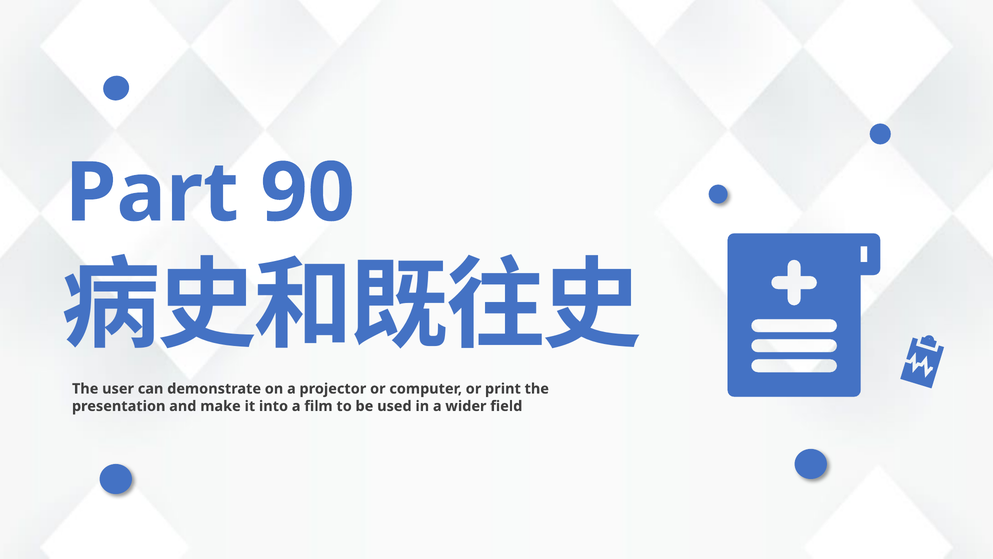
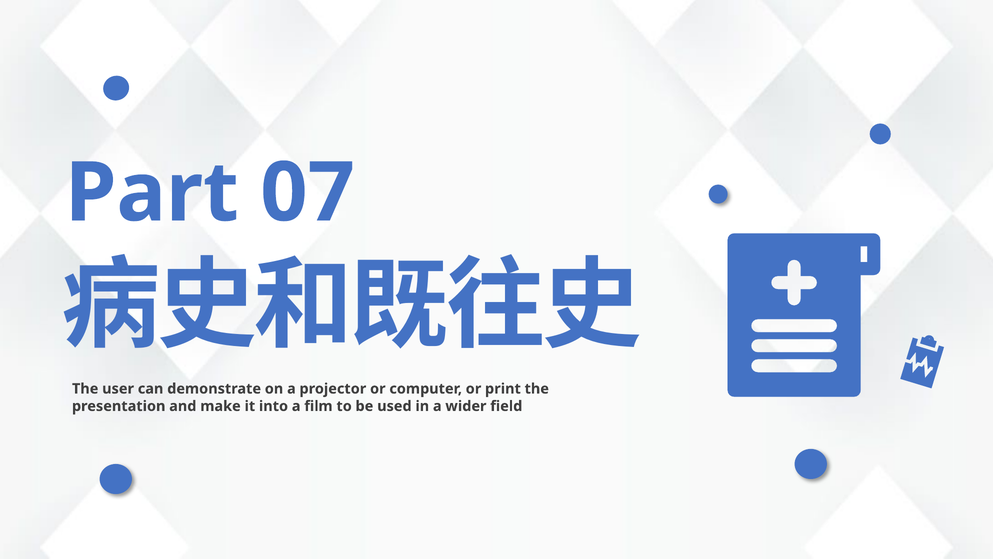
90: 90 -> 07 (308, 193)
